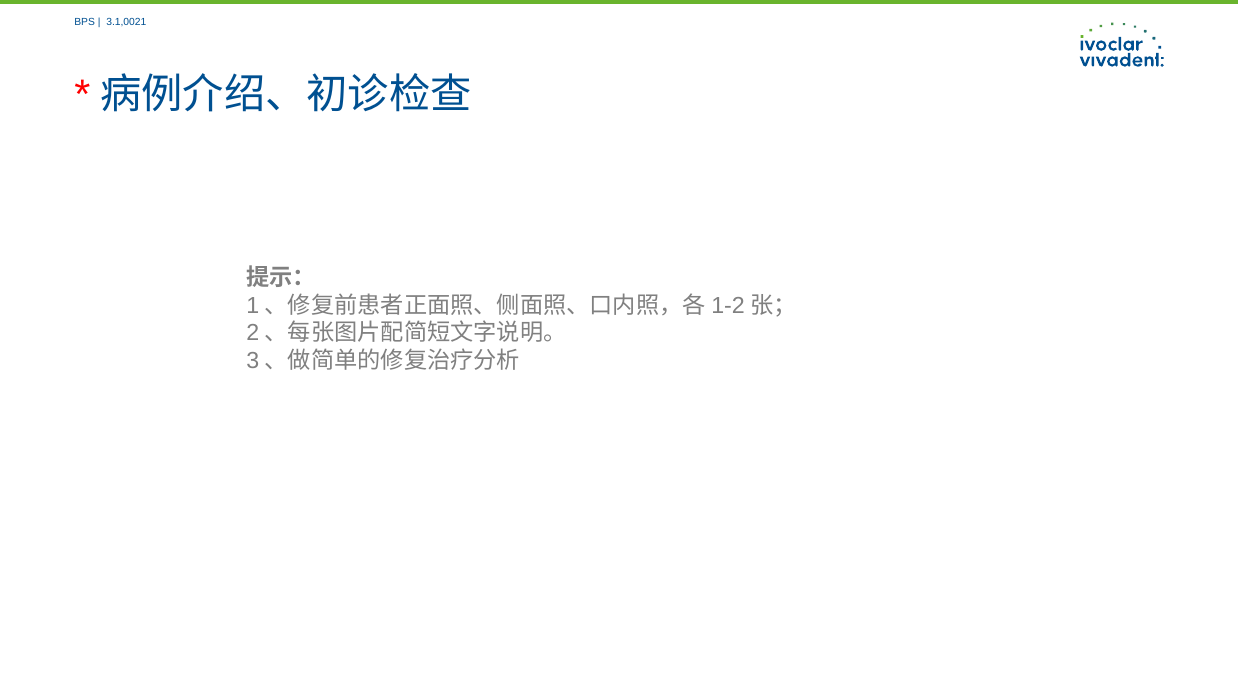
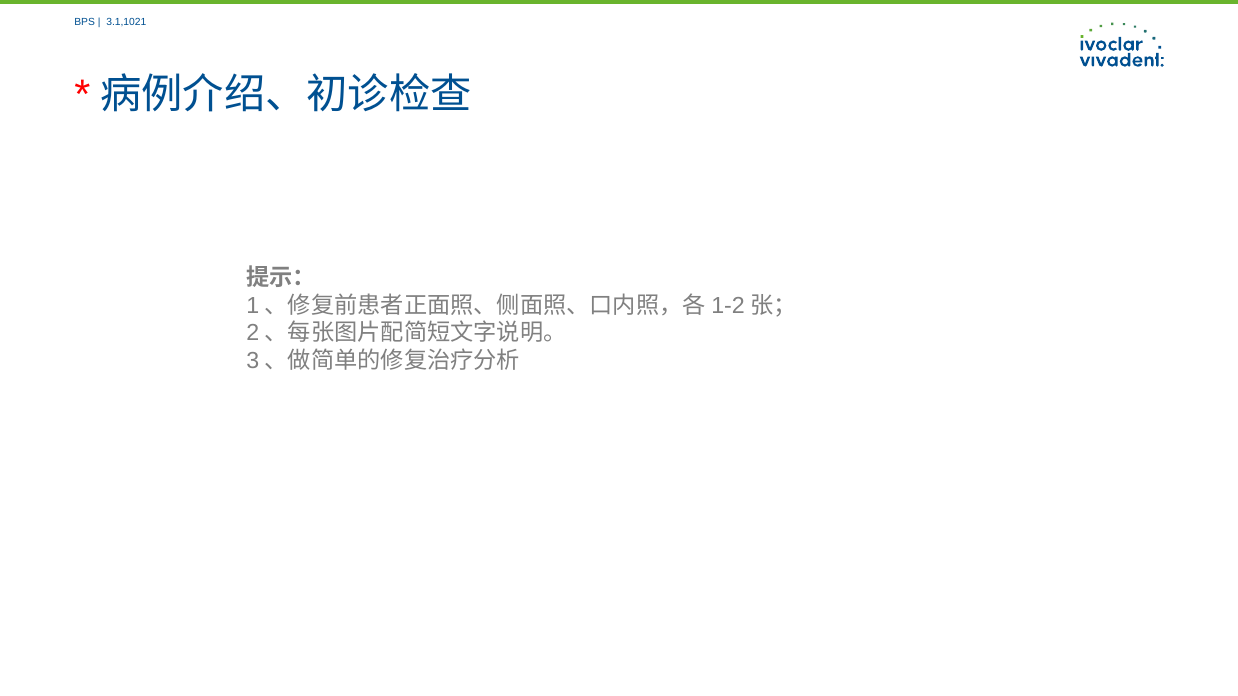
3.1,0021: 3.1,0021 -> 3.1,1021 (126, 22)
